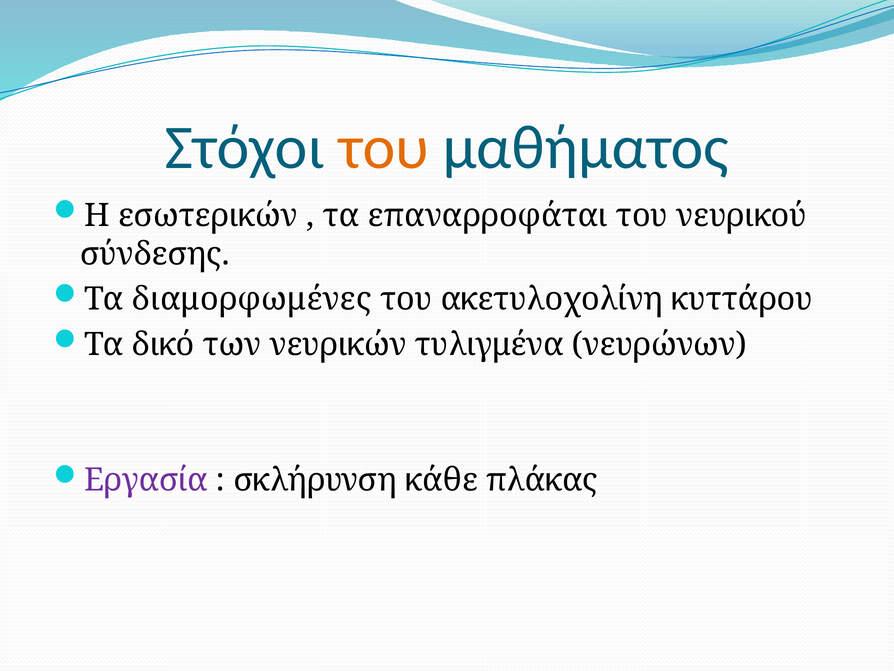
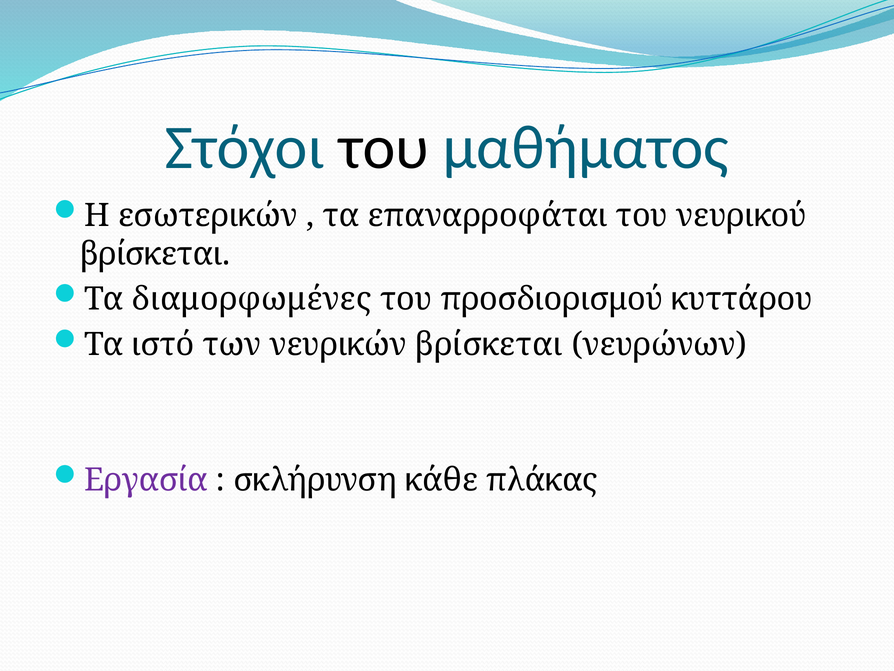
του colour: orange -> black (384, 148)
σύνδεσης: σύνδεσης -> βρίσκεται (155, 254)
ακετυλοχολίνη: ακετυλοχολίνη -> προσδιορισμού (552, 299)
δικό: δικό -> ιστό (163, 344)
νευρικών τυλιγμένα: τυλιγμένα -> βρίσκεται (489, 344)
